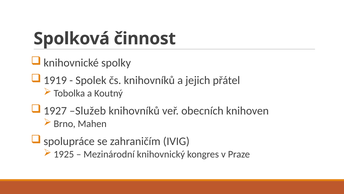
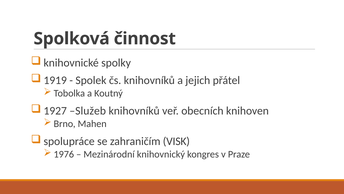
IVIG: IVIG -> VISK (176, 141)
1925: 1925 -> 1976 (64, 154)
